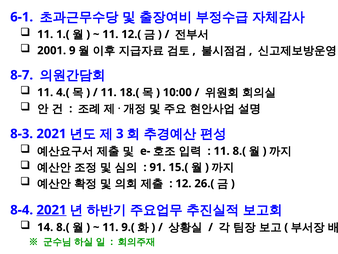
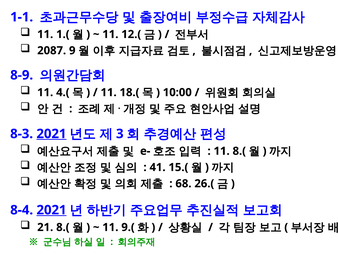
6-1: 6-1 -> 1-1 (22, 17)
2001: 2001 -> 2087 (52, 50)
8-7: 8-7 -> 8-9 (22, 75)
2021 underline: none -> present (51, 134)
91: 91 -> 41 (158, 167)
12: 12 -> 68 (183, 183)
14: 14 -> 21 (45, 227)
